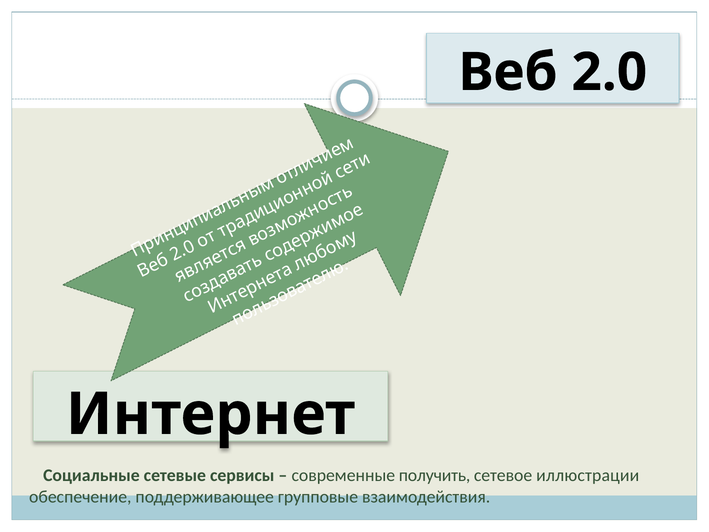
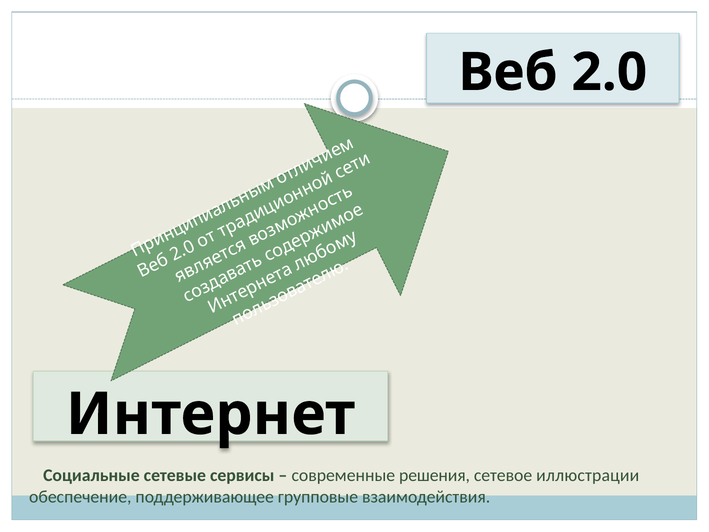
получить: получить -> решения (435, 475)
